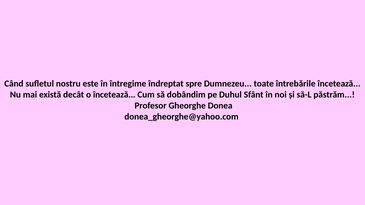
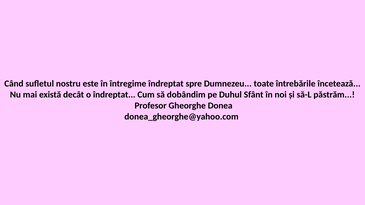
o încetează: încetează -> îndreptat (114, 95)
